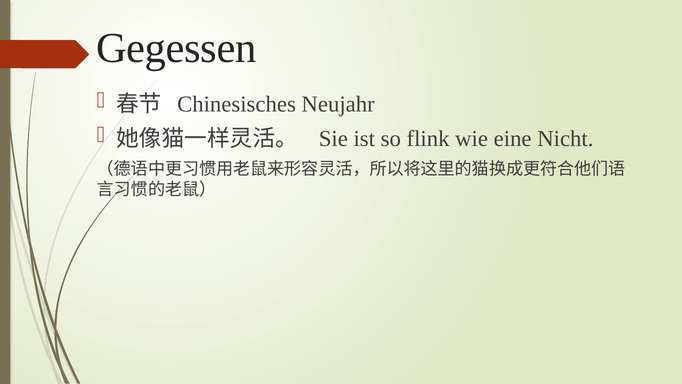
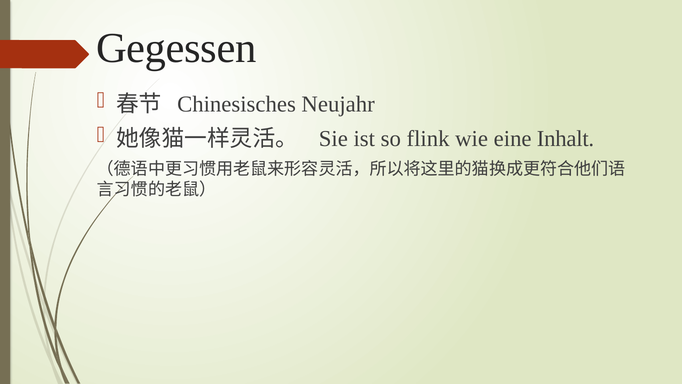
Nicht: Nicht -> Inhalt (565, 138)
